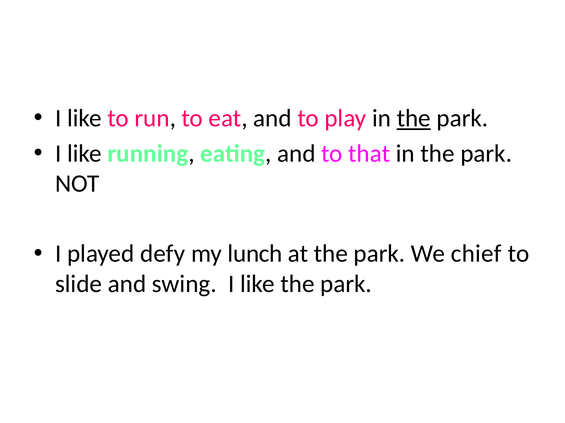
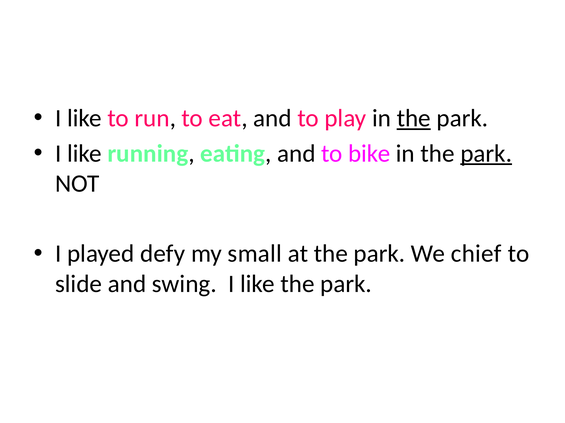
that: that -> bike (369, 154)
park underline: none -> present (486, 154)
lunch: lunch -> small (255, 254)
